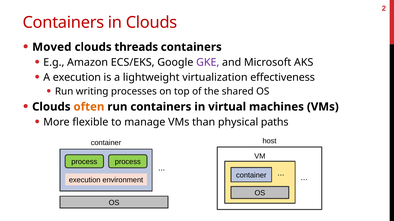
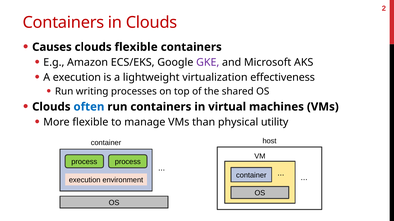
Moved: Moved -> Causes (52, 47)
clouds threads: threads -> flexible (136, 47)
often colour: orange -> blue (89, 107)
paths: paths -> utility (275, 122)
